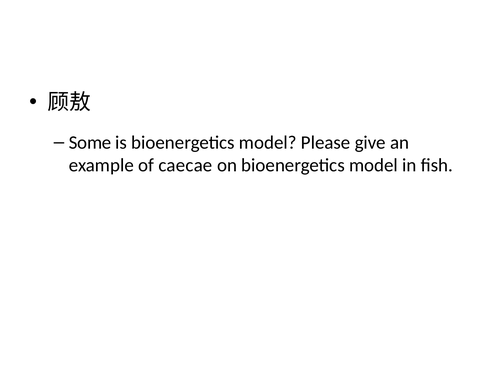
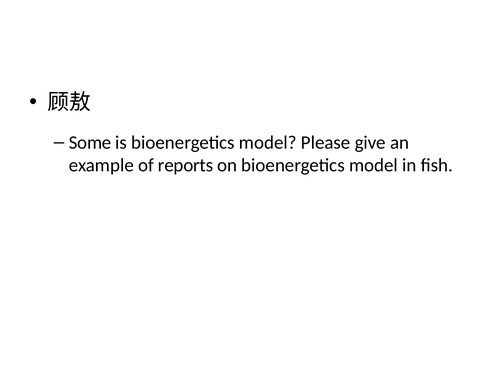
caecae: caecae -> reports (186, 165)
